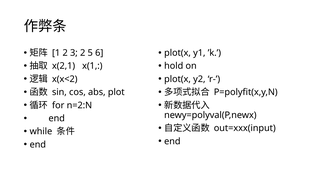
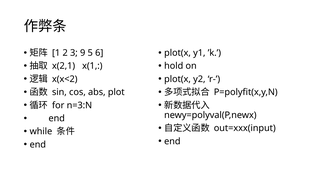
3 2: 2 -> 9 (83, 53)
n=2:N: n=2:N -> n=3:N (79, 105)
